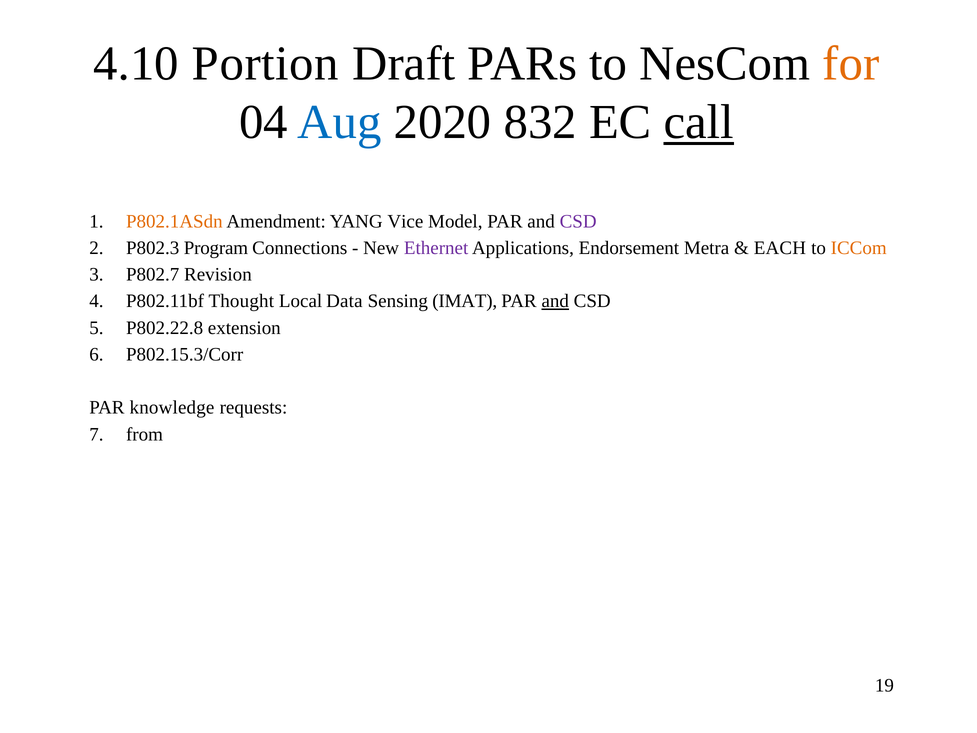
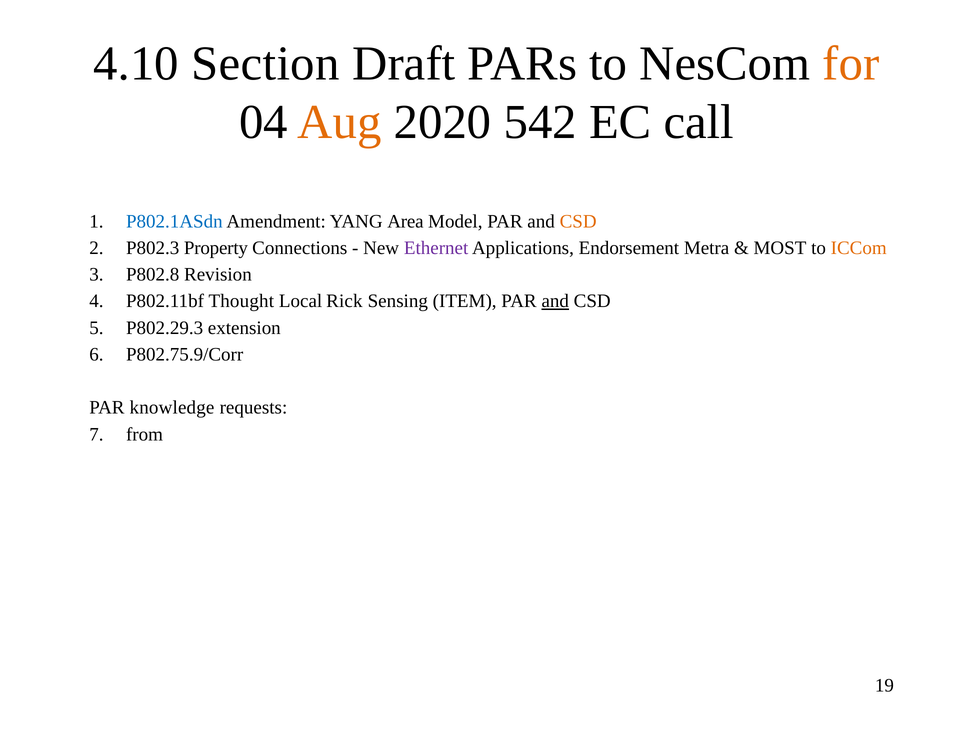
Portion: Portion -> Section (265, 64)
Aug colour: blue -> orange (339, 122)
832: 832 -> 542 (540, 122)
call underline: present -> none (699, 122)
P802.1ASdn colour: orange -> blue (174, 221)
Vice: Vice -> Area (405, 221)
CSD colour: purple -> orange (578, 221)
Program: Program -> Property (216, 248)
EACH: EACH -> MOST (780, 248)
P802.7: P802.7 -> P802.8 (153, 274)
Data: Data -> Rick (344, 301)
IMAT: IMAT -> ITEM (465, 301)
P802.22.8: P802.22.8 -> P802.29.3 (165, 328)
P802.15.3/Corr: P802.15.3/Corr -> P802.75.9/Corr (185, 354)
